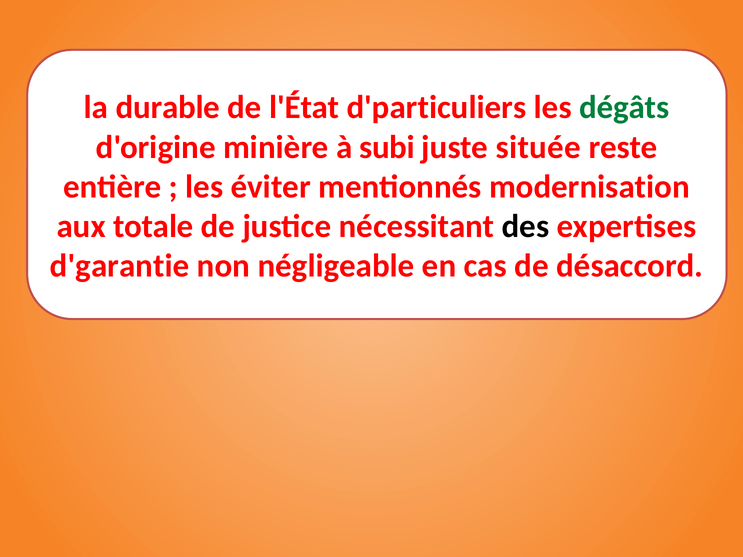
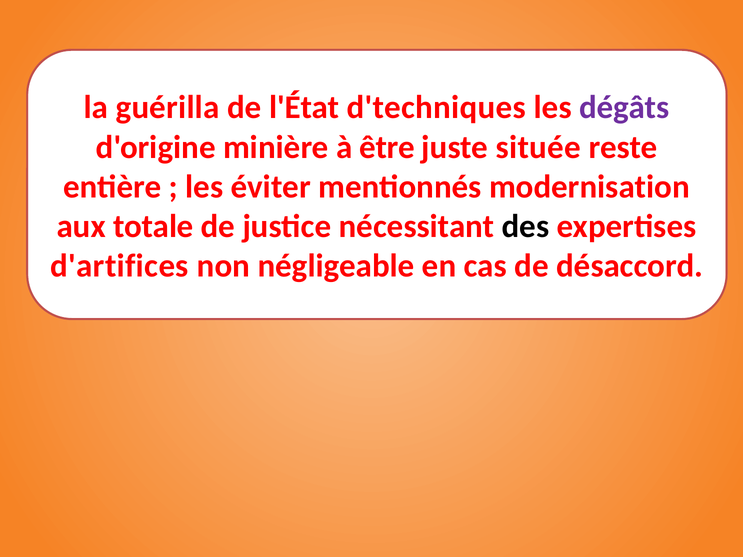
durable: durable -> guérilla (168, 108)
d'particuliers: d'particuliers -> d'techniques (436, 108)
dégâts colour: green -> purple (624, 108)
subi: subi -> être (387, 147)
d'garantie: d'garantie -> d'artifices (119, 266)
